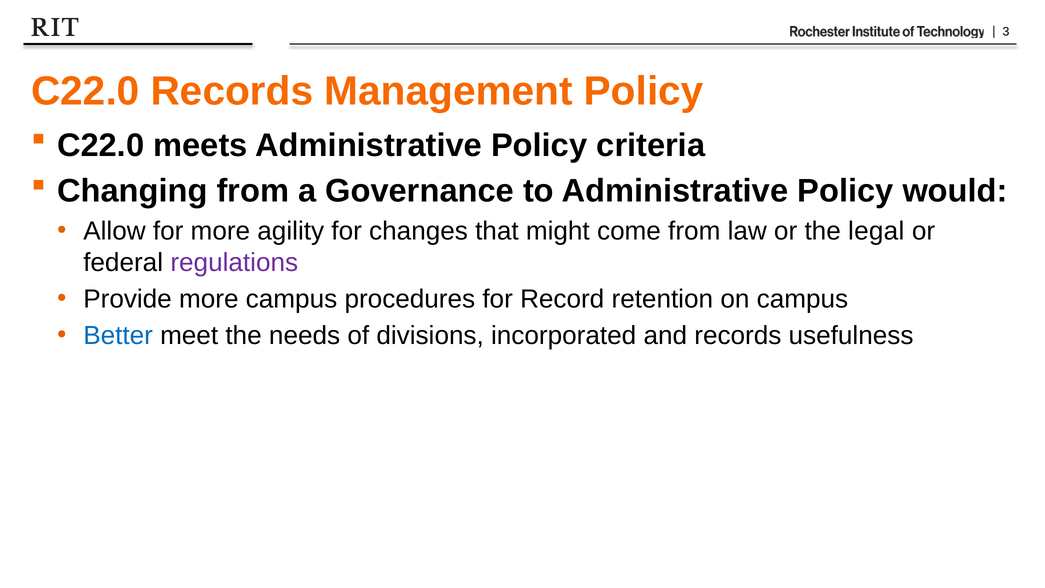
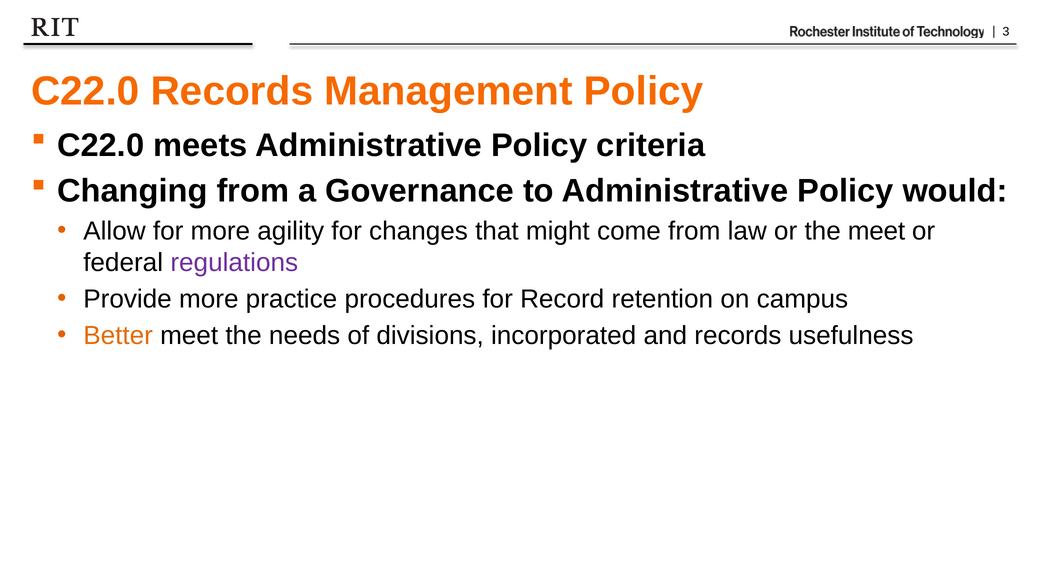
the legal: legal -> meet (876, 231)
more campus: campus -> practice (291, 299)
Better colour: blue -> orange (118, 336)
